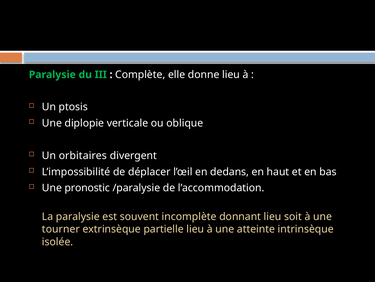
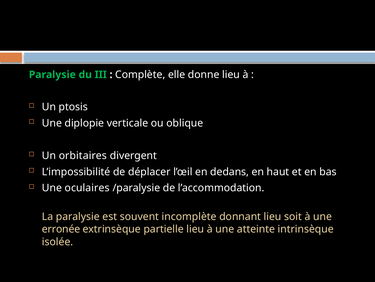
pronostic: pronostic -> oculaires (87, 188)
tourner: tourner -> erronée (61, 229)
